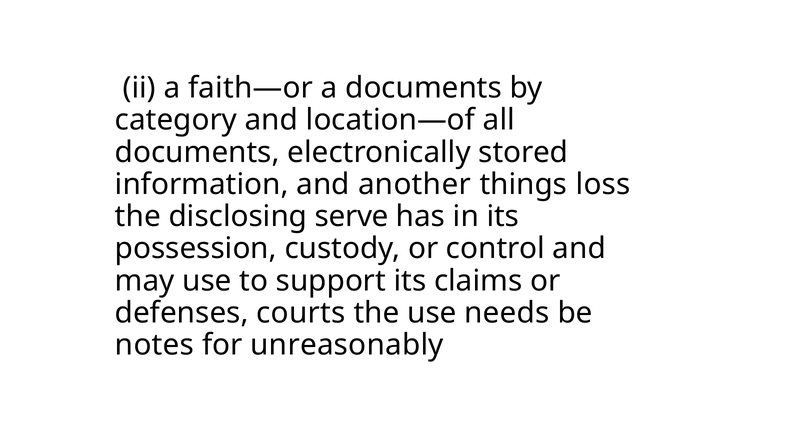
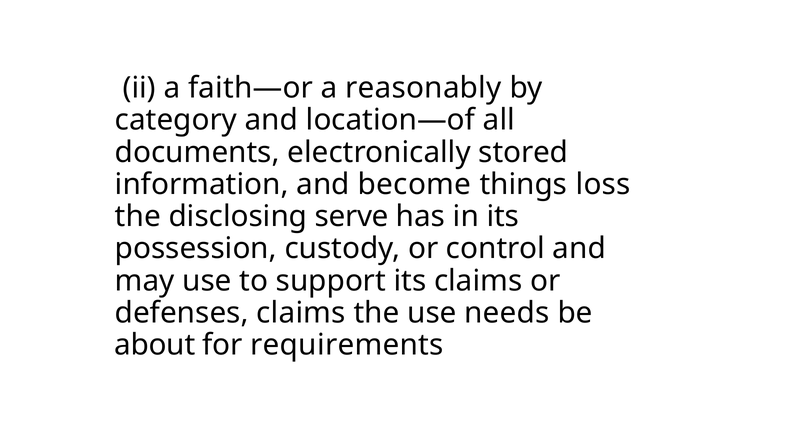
a documents: documents -> reasonably (423, 88)
another: another -> become (415, 184)
defenses courts: courts -> claims (301, 313)
notes: notes -> about (155, 345)
unreasonably: unreasonably -> requirements (347, 345)
